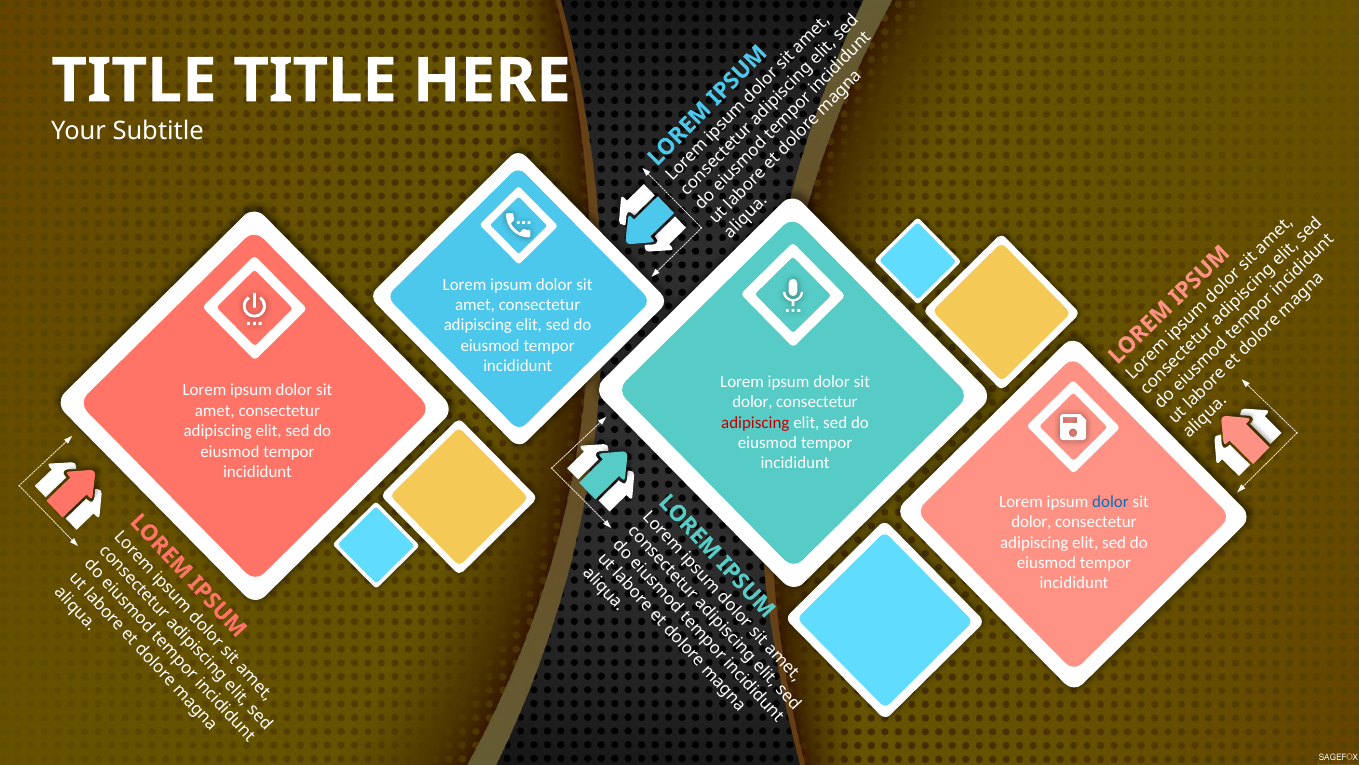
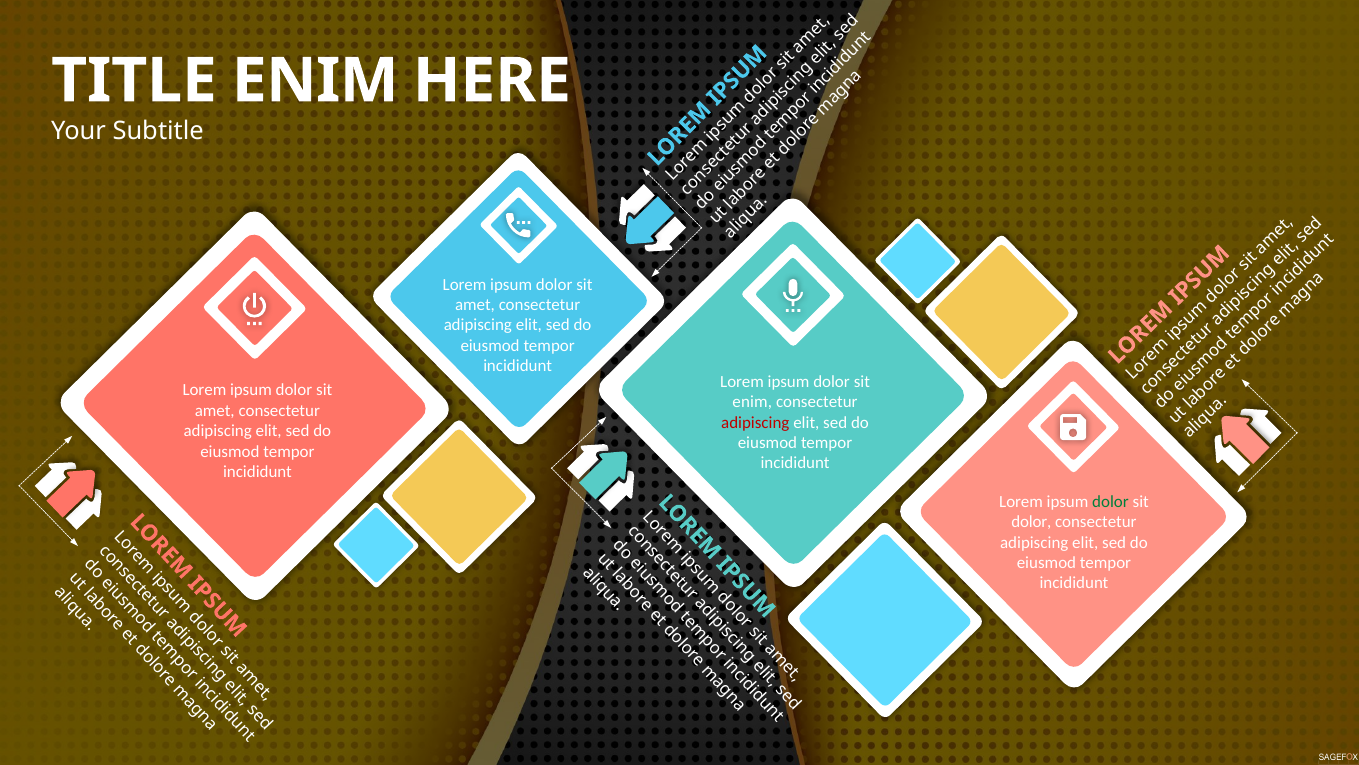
TITLE: TITLE -> ENIM (315, 81)
dolor: dolor -> enim (752, 402)
dolor colour: blue -> green (1111, 501)
